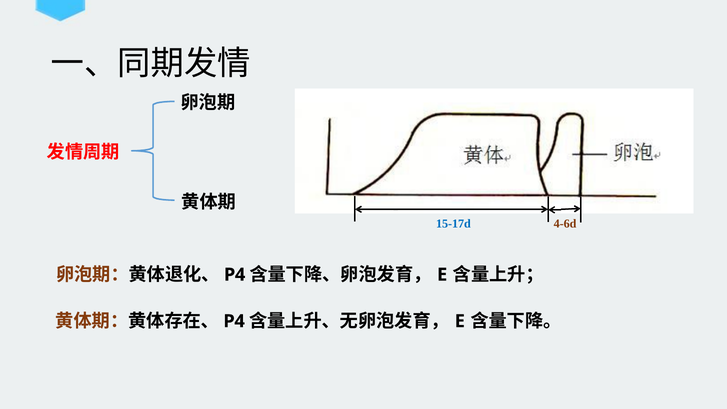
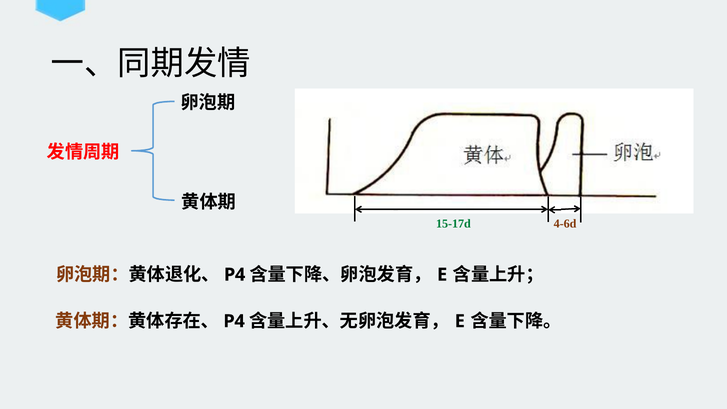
15-17d colour: blue -> green (453, 224)
